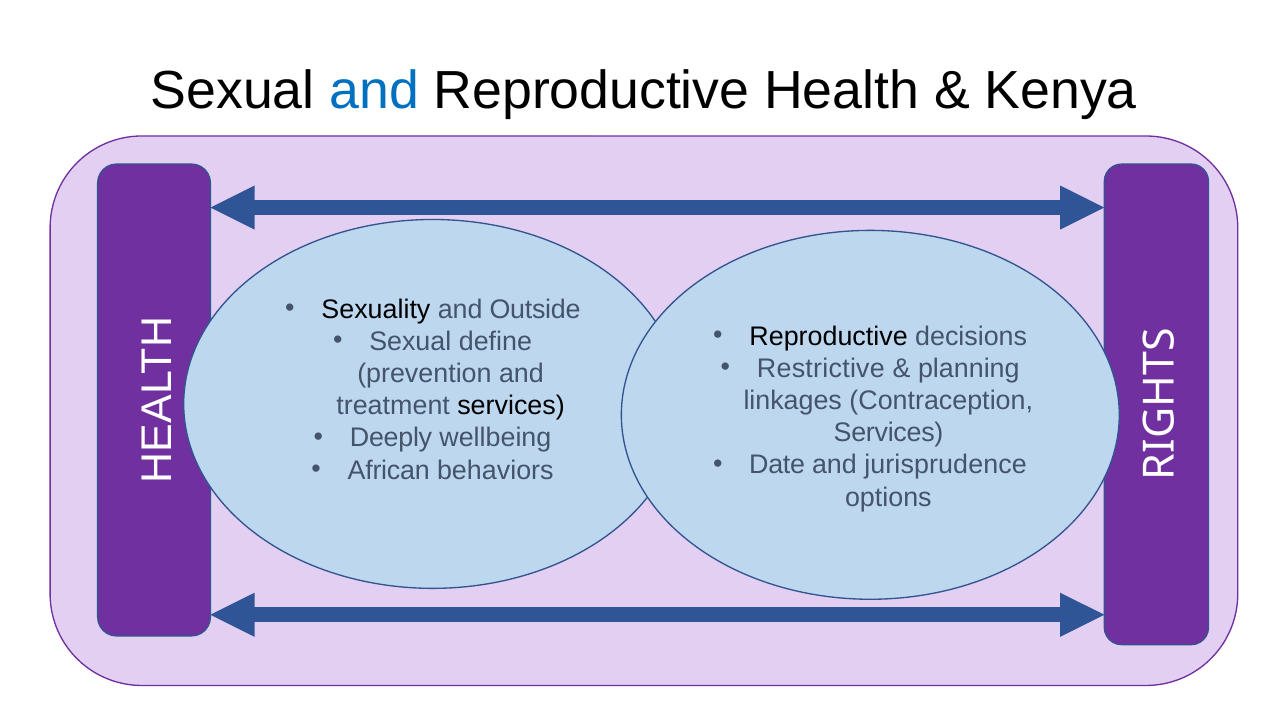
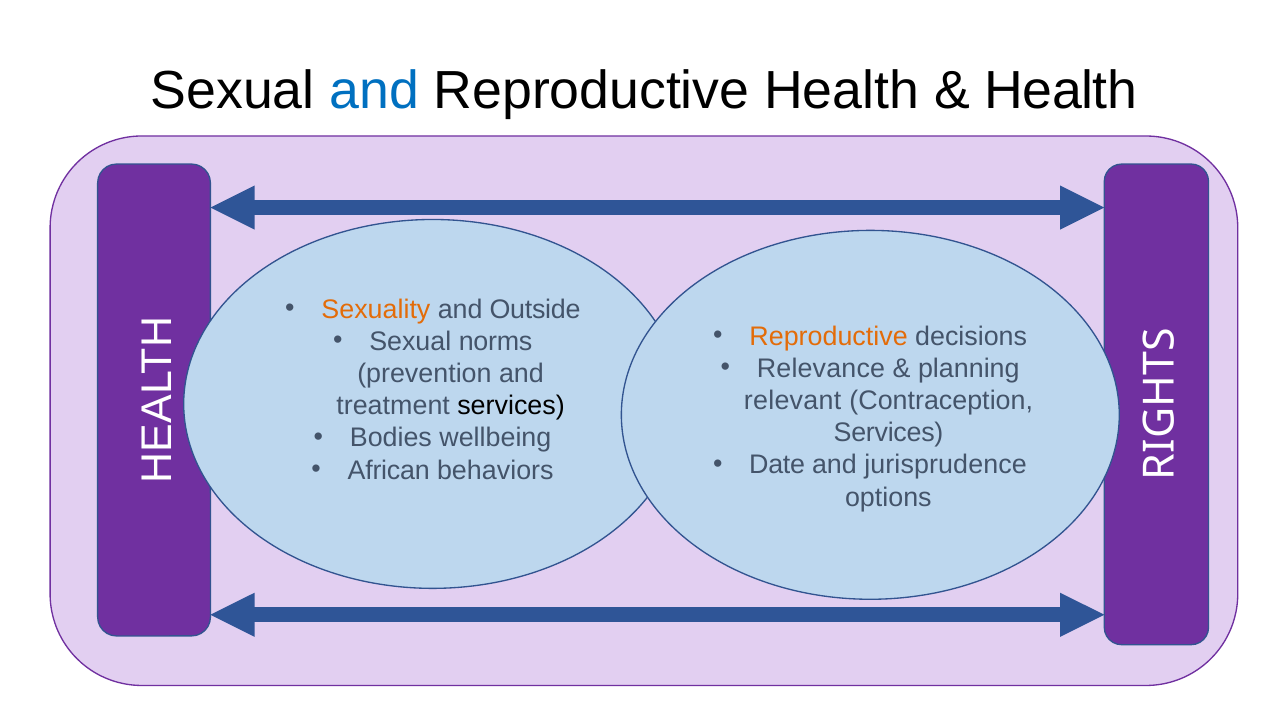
Kenya: Kenya -> Health (1061, 90)
Sexuality colour: black -> orange (376, 309)
Reproductive colour: black -> orange (829, 336)
define: define -> norms (496, 342)
Restrictive: Restrictive -> Relevance (821, 369)
linkages: linkages -> relevant (793, 401)
Deeply: Deeply -> Bodies (391, 438)
